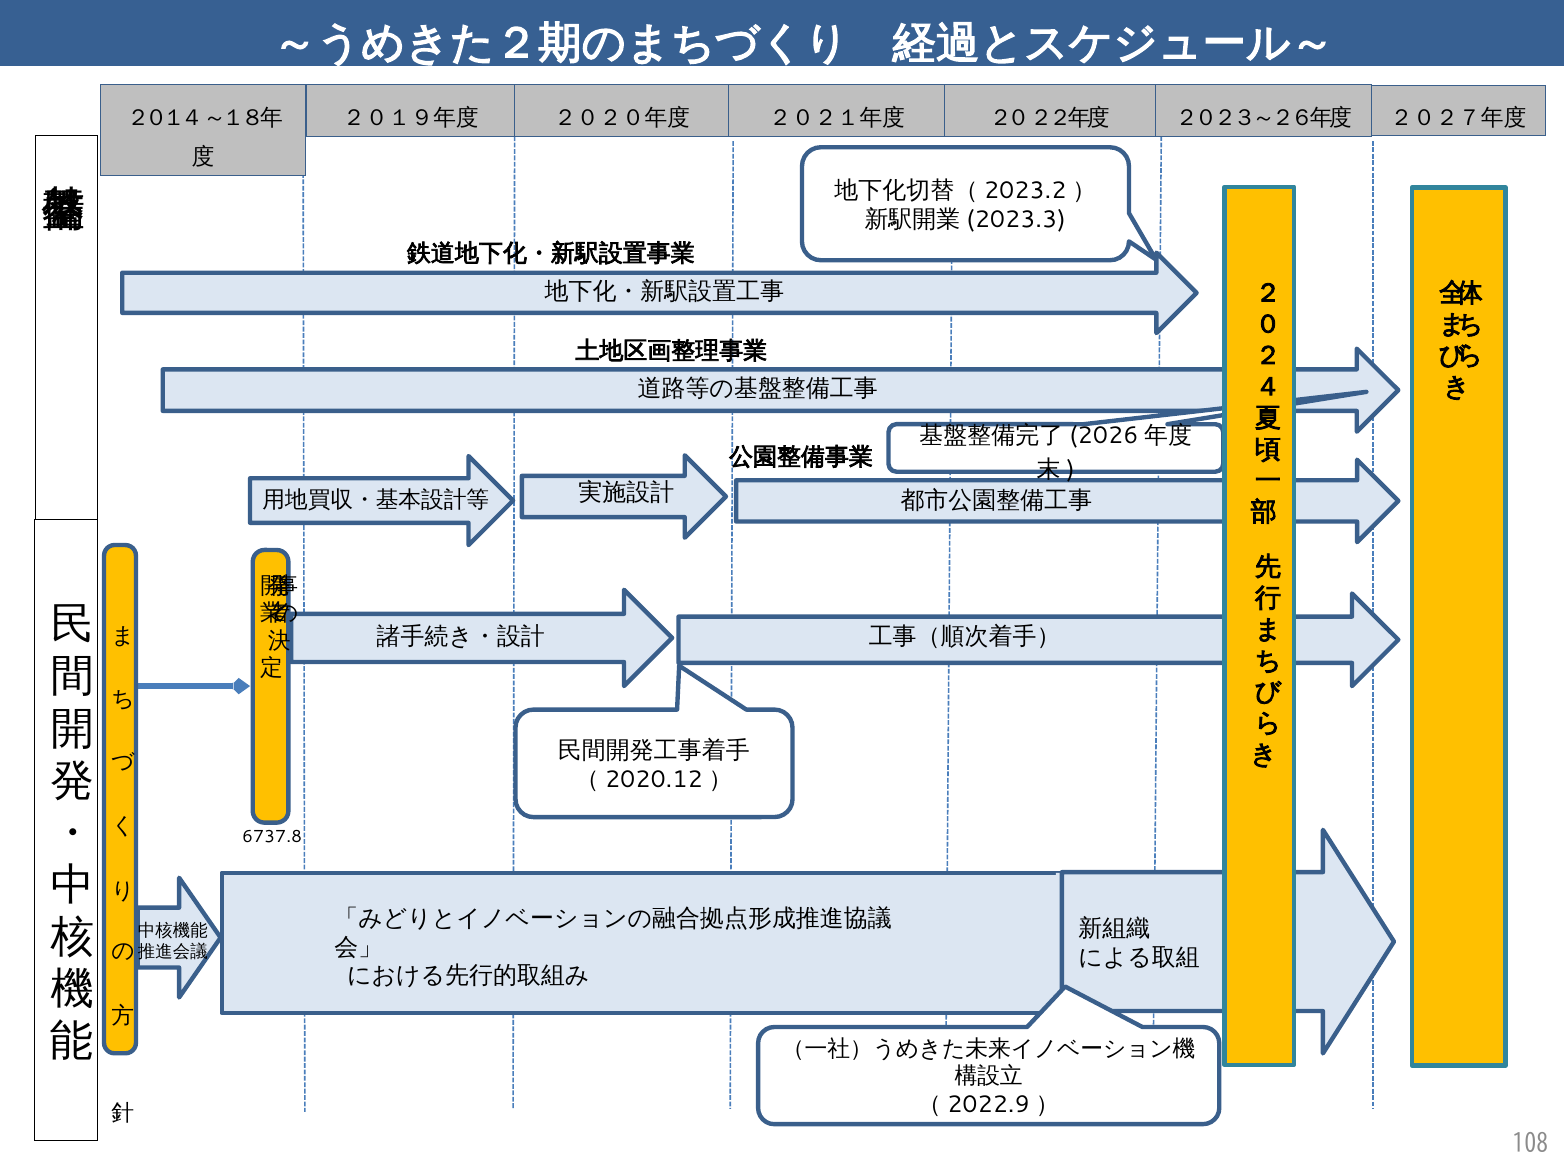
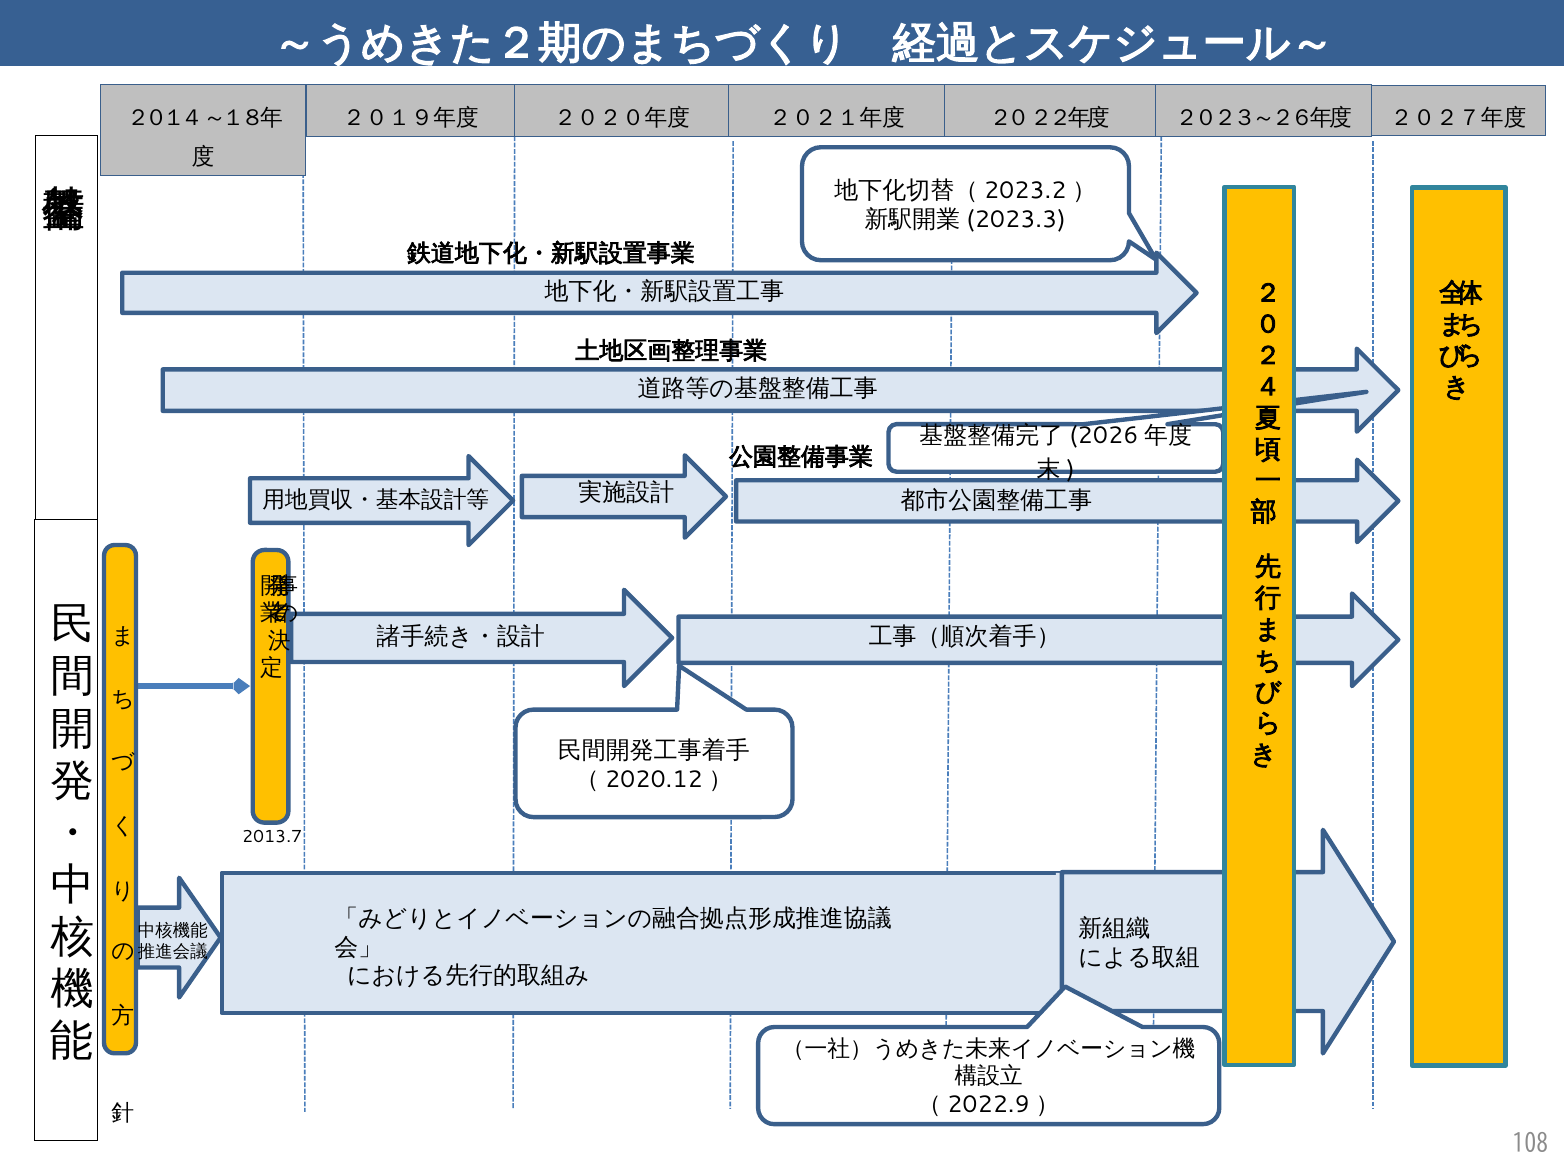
6737.8: 6737.8 -> 2013.7 (272, 836)
